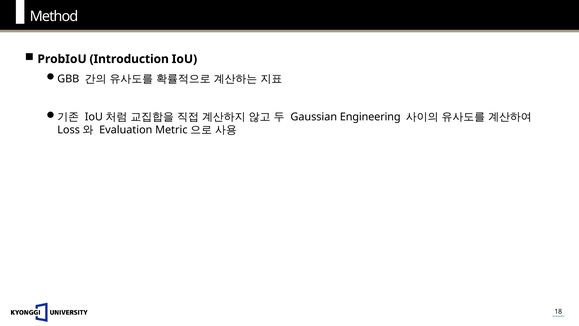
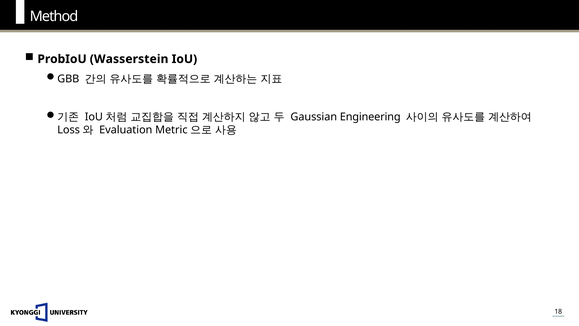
Introduction: Introduction -> Wasserstein (129, 59)
